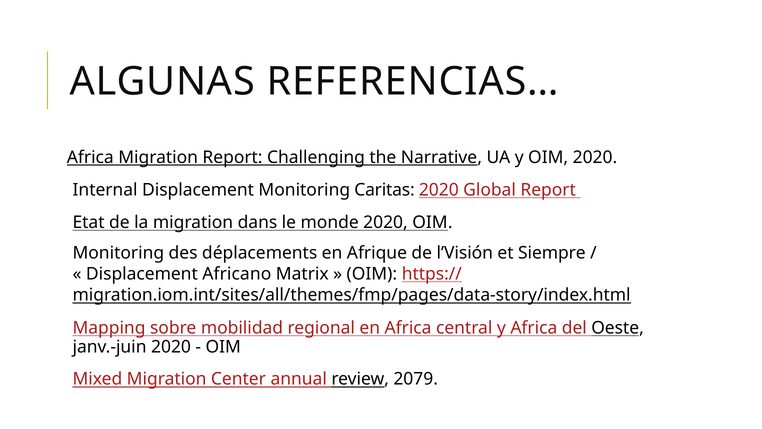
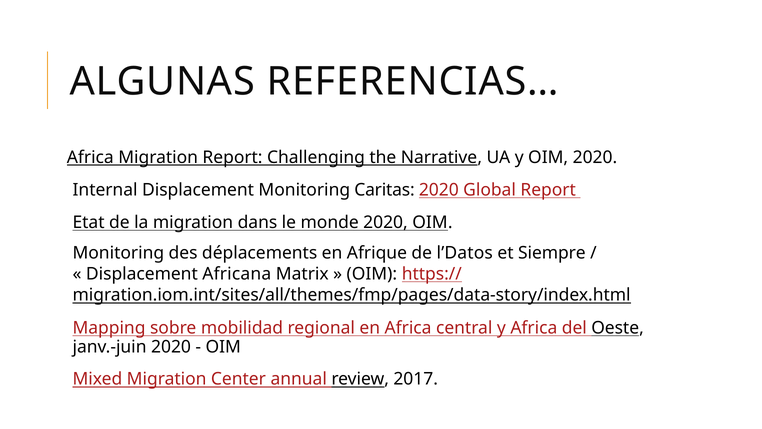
l’Visión: l’Visión -> l’Datos (465, 253)
Africano: Africano -> Africana (237, 274)
2079: 2079 -> 2017 (416, 379)
